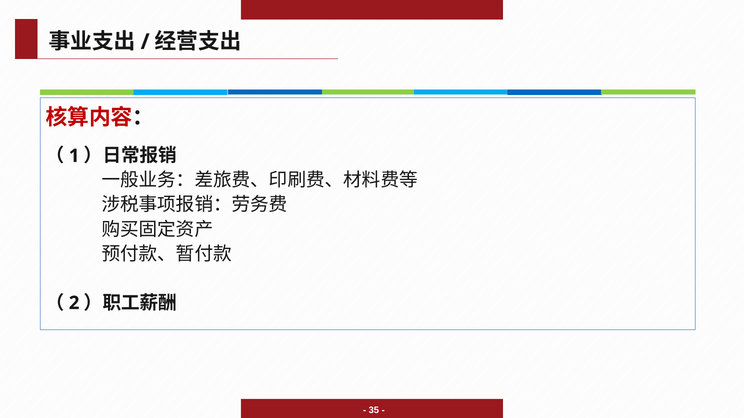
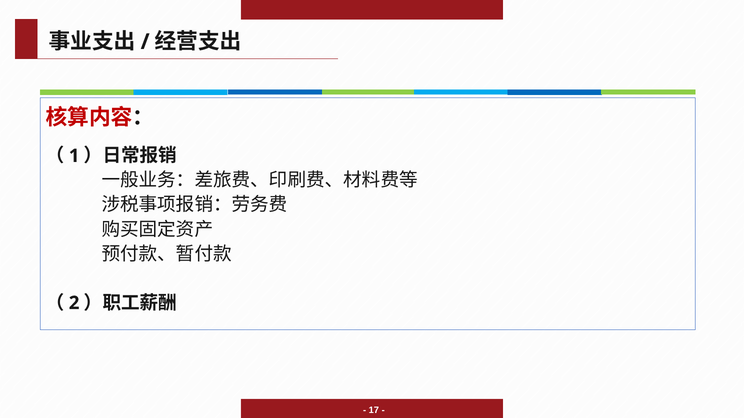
35: 35 -> 17 (374, 411)
